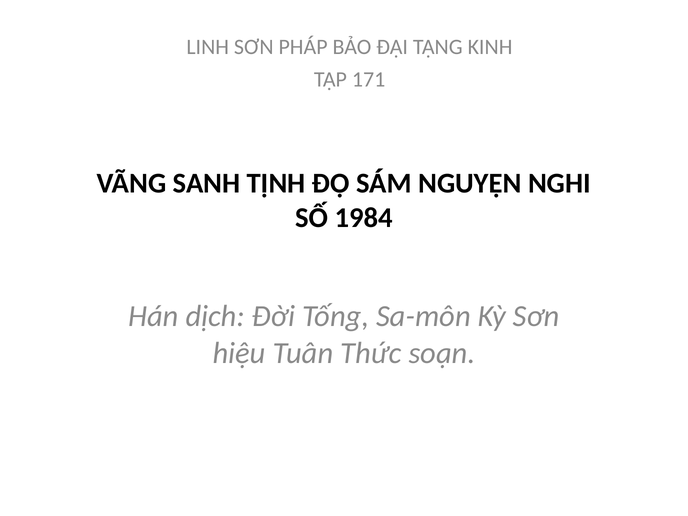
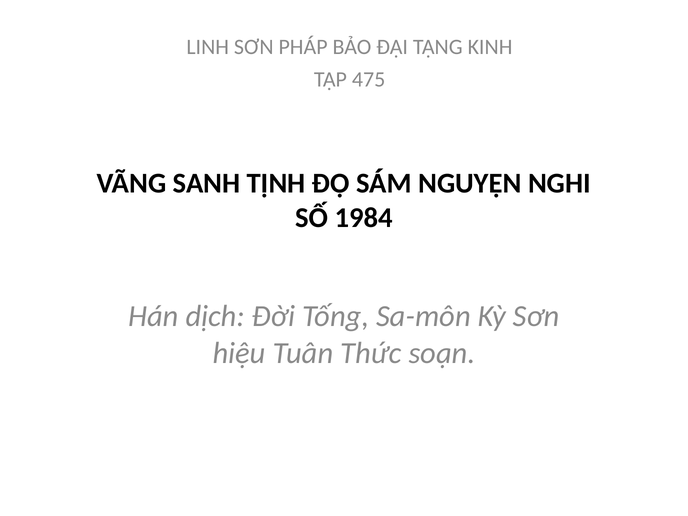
171: 171 -> 475 (369, 79)
